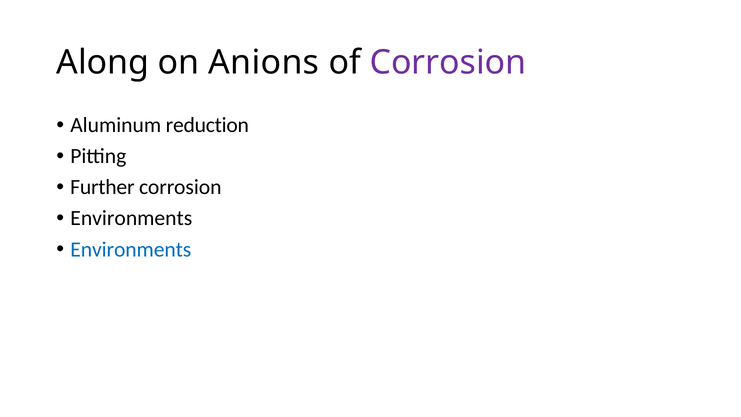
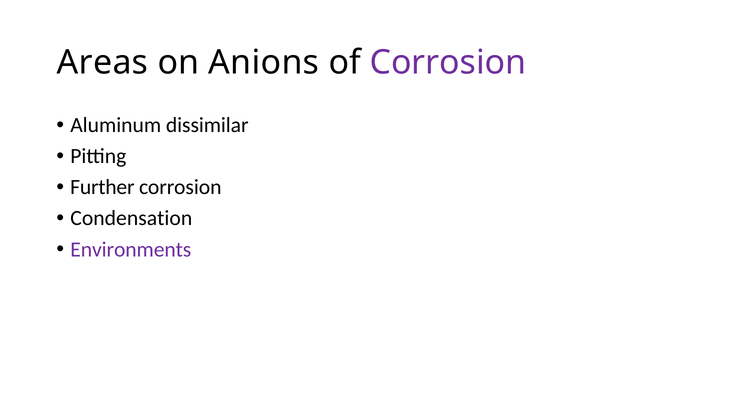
Along: Along -> Areas (102, 62)
reduction: reduction -> dissimilar (207, 125)
Environments: Environments -> Condensation (131, 218)
Environments colour: blue -> purple (131, 249)
